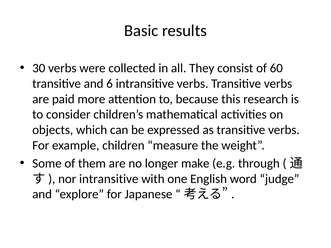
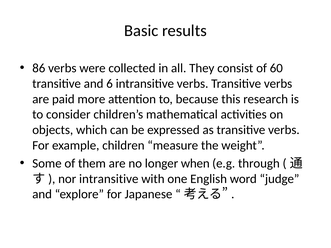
30: 30 -> 86 (39, 68)
make: make -> when (195, 164)
